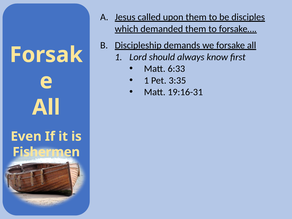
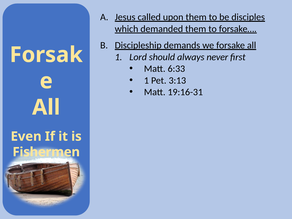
know: know -> never (217, 57)
3:35: 3:35 -> 3:13 (177, 80)
